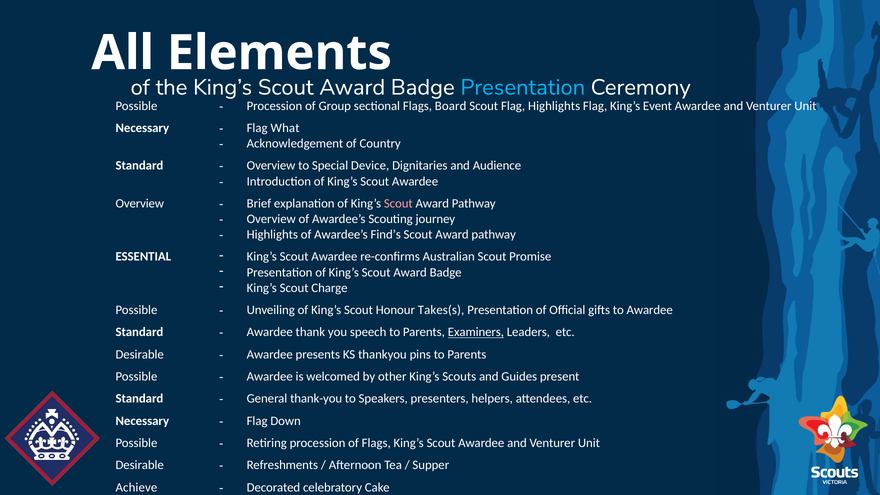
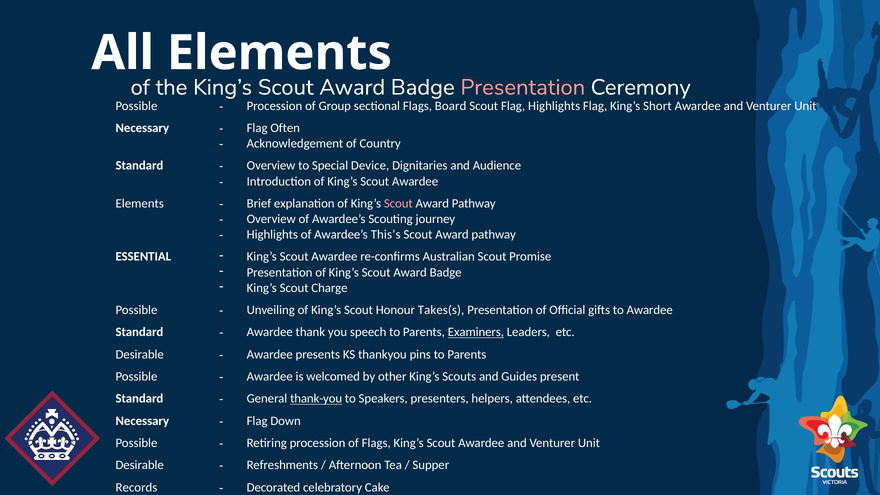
Presentation colour: light blue -> pink (523, 87)
Event: Event -> Short (657, 106)
What: What -> Often (285, 128)
Overview: Overview -> Elements (140, 203)
Find’s: Find’s -> This’s (386, 235)
thank-you underline: none -> present (316, 399)
Achieve: Achieve -> Records (136, 487)
